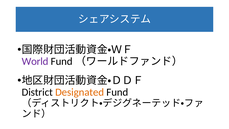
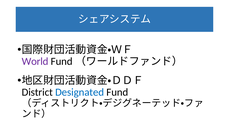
Designated colour: orange -> blue (80, 92)
